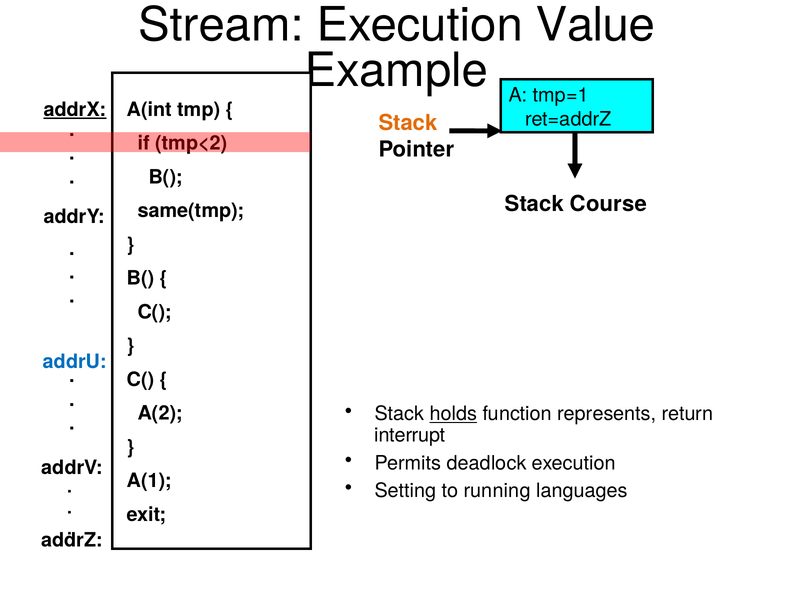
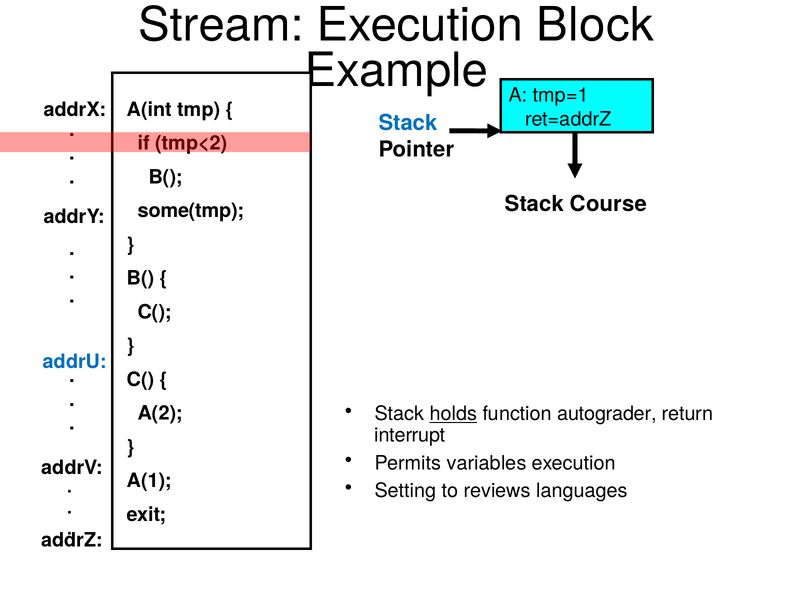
Value: Value -> Block (595, 25)
addrX underline: present -> none (75, 110)
Stack colour: orange -> blue (408, 123)
same(tmp: same(tmp -> some(tmp (191, 211)
represents: represents -> autograder (607, 414)
deadlock: deadlock -> variables (487, 463)
running: running -> reviews (497, 491)
